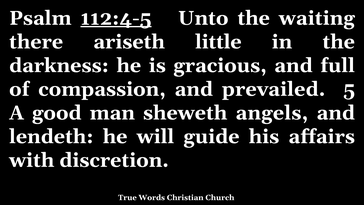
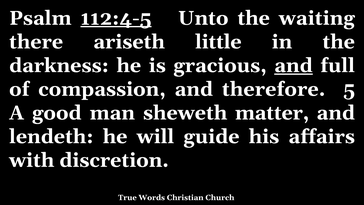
and underline: none -> present (293, 65)
prevailed: prevailed -> therefore (274, 89)
angels: angels -> matter (272, 113)
